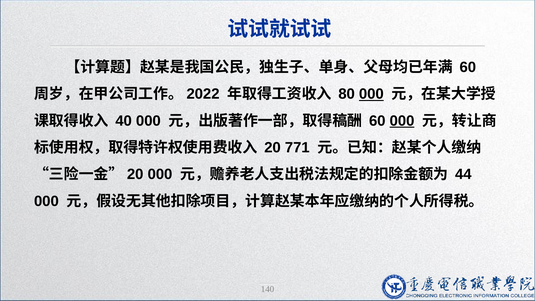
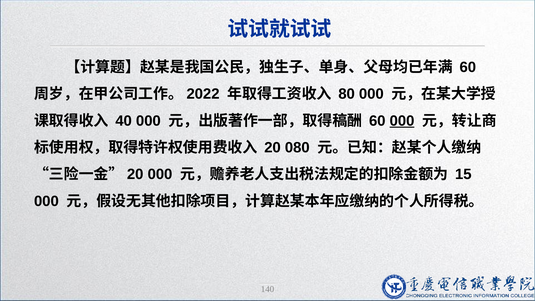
000 underline: present -> none (371, 94)
771: 771 -> 080 (297, 148)
44: 44 -> 15 (463, 174)
